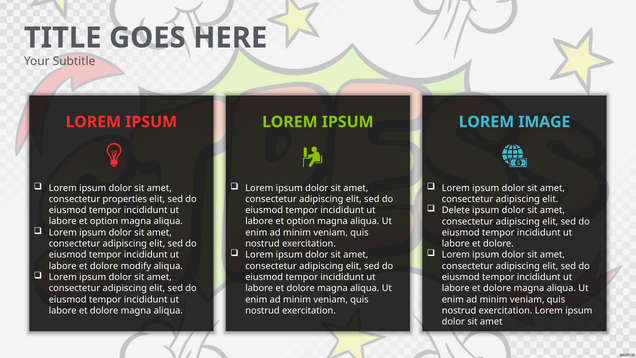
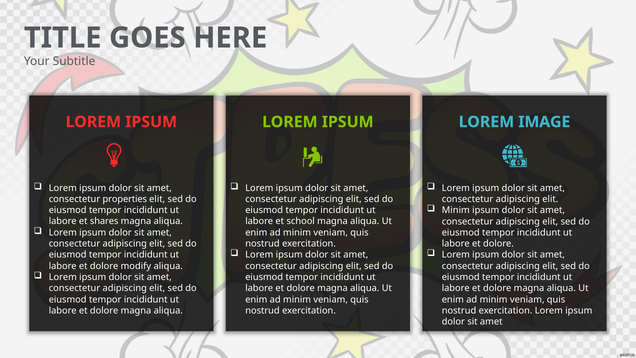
Delete: Delete -> Minim (456, 210)
option: option -> shares (104, 221)
option: option -> school (301, 221)
